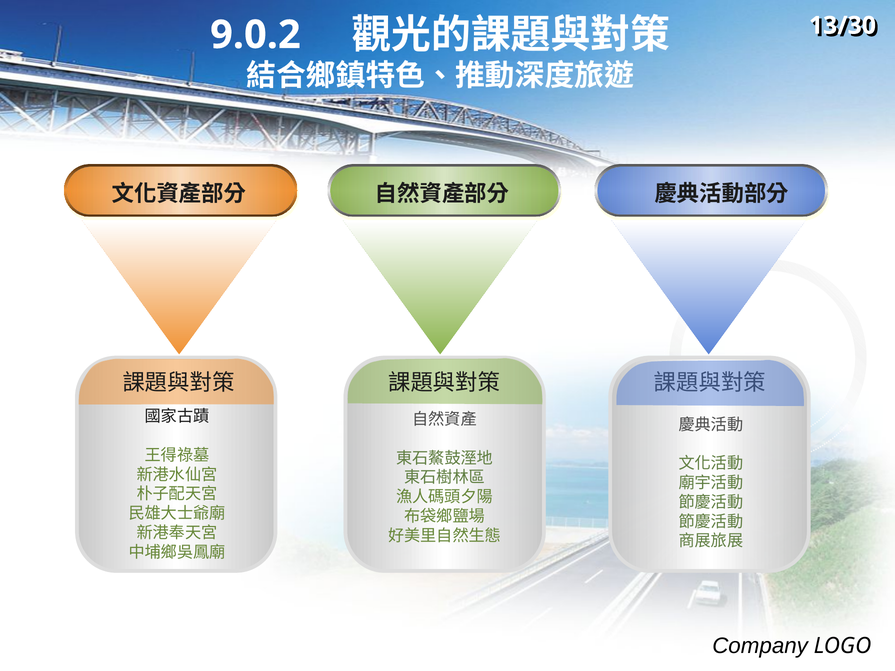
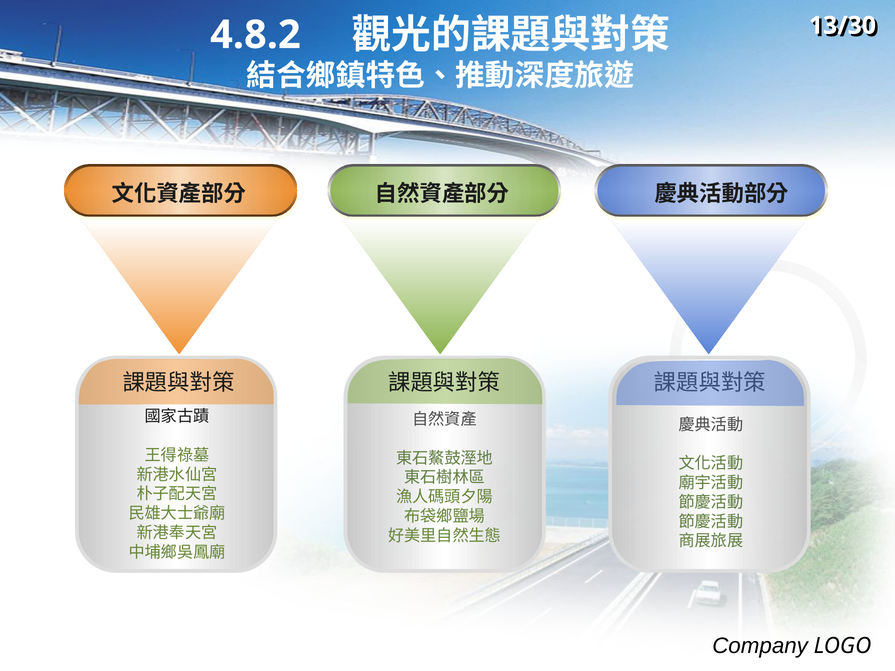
9.0.2: 9.0.2 -> 4.8.2 (255, 35)
